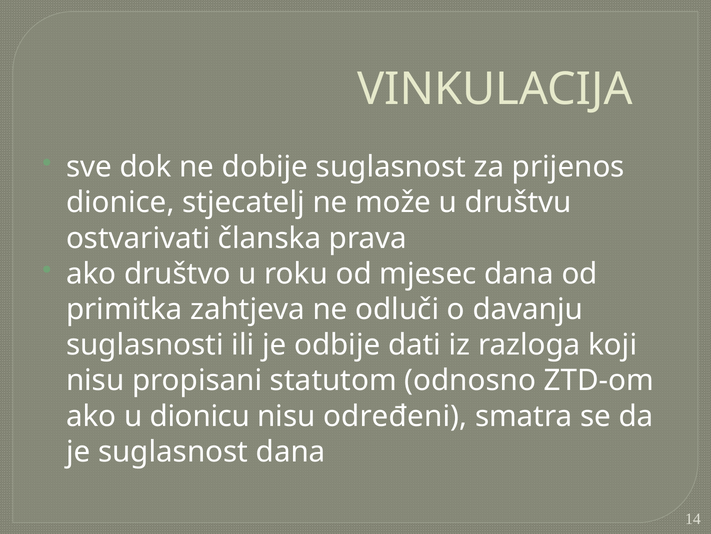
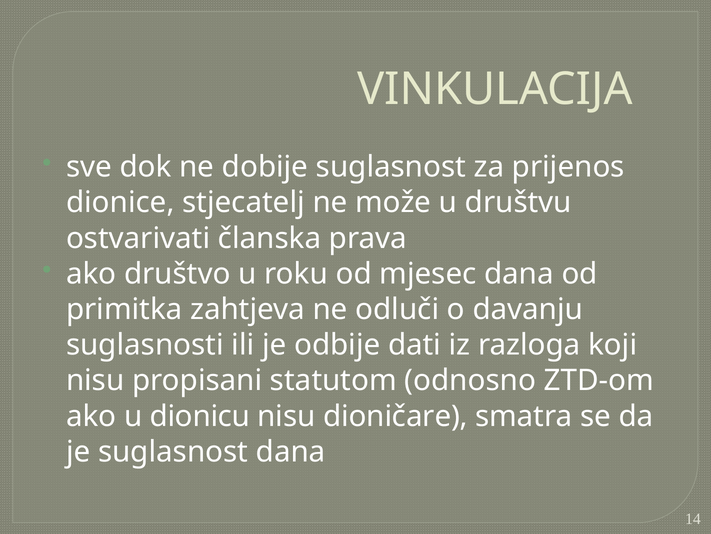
određeni: određeni -> dioničare (395, 416)
